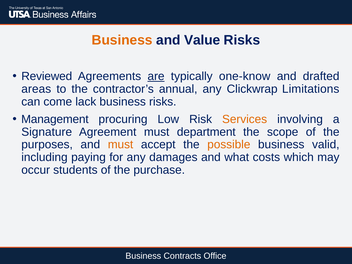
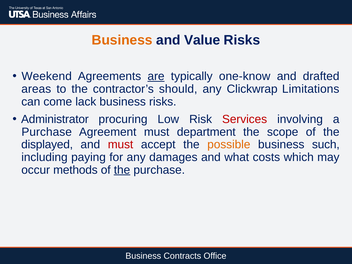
Reviewed: Reviewed -> Weekend (47, 76)
annual: annual -> should (178, 89)
Management: Management -> Administrator (55, 119)
Services colour: orange -> red (245, 119)
Signature: Signature -> Purchase (47, 132)
purposes: purposes -> displayed (47, 145)
must colour: orange -> red (121, 145)
valid: valid -> such (326, 145)
students: students -> methods (75, 170)
the underline: none -> present (122, 170)
